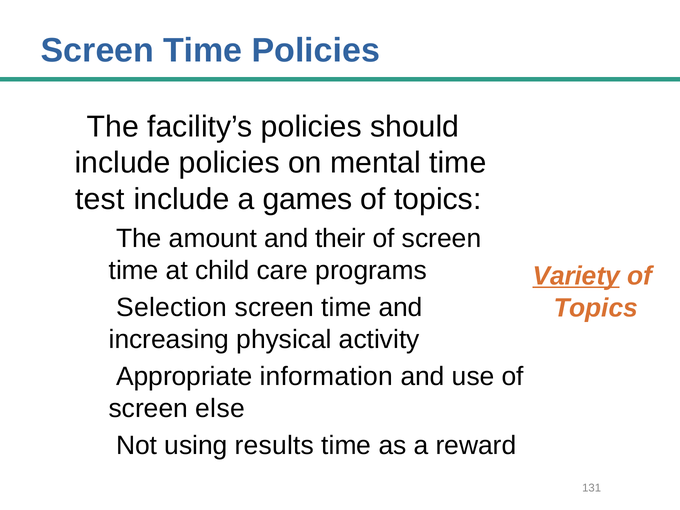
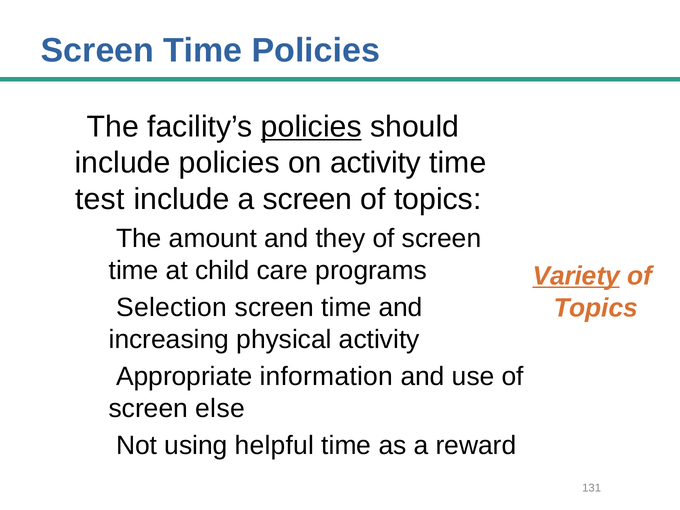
policies underline: none -> present (311, 127)
on mental: mental -> activity (376, 163)
a games: games -> screen (308, 199)
their: their -> they (340, 239)
results: results -> helpful (274, 446)
